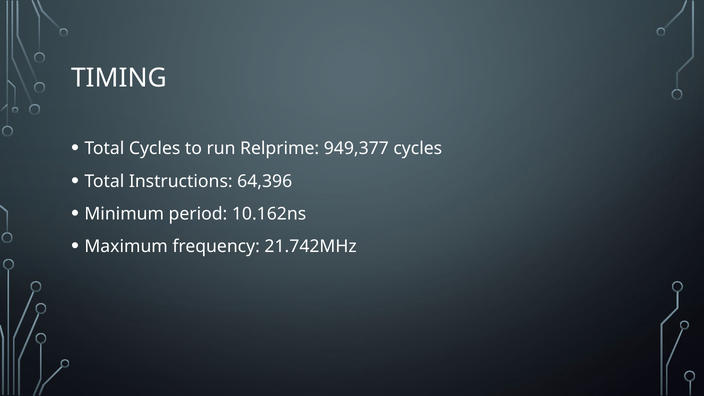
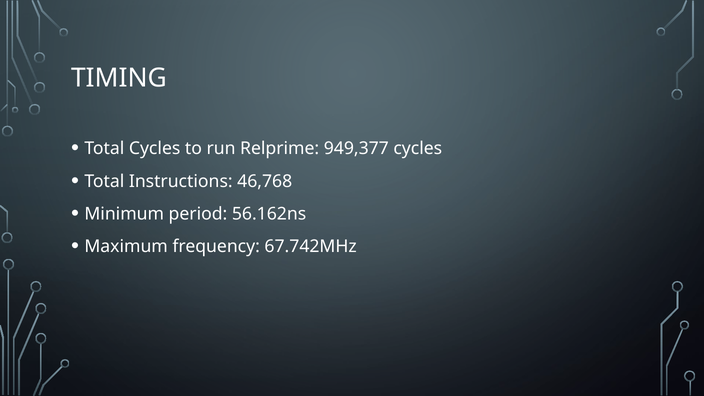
64,396: 64,396 -> 46,768 (265, 181)
10.162ns: 10.162ns -> 56.162ns (269, 214)
21.742MHz: 21.742MHz -> 67.742MHz (311, 247)
